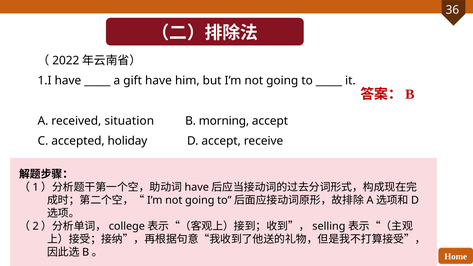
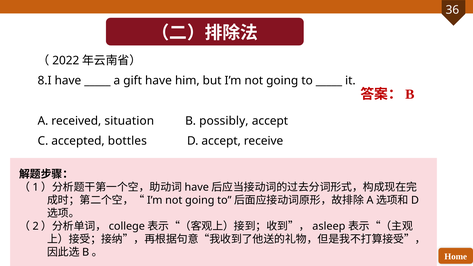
1.I: 1.I -> 8.I (45, 81)
morning: morning -> possibly (224, 121)
holiday: holiday -> bottles (127, 141)
selling: selling -> asleep (329, 226)
